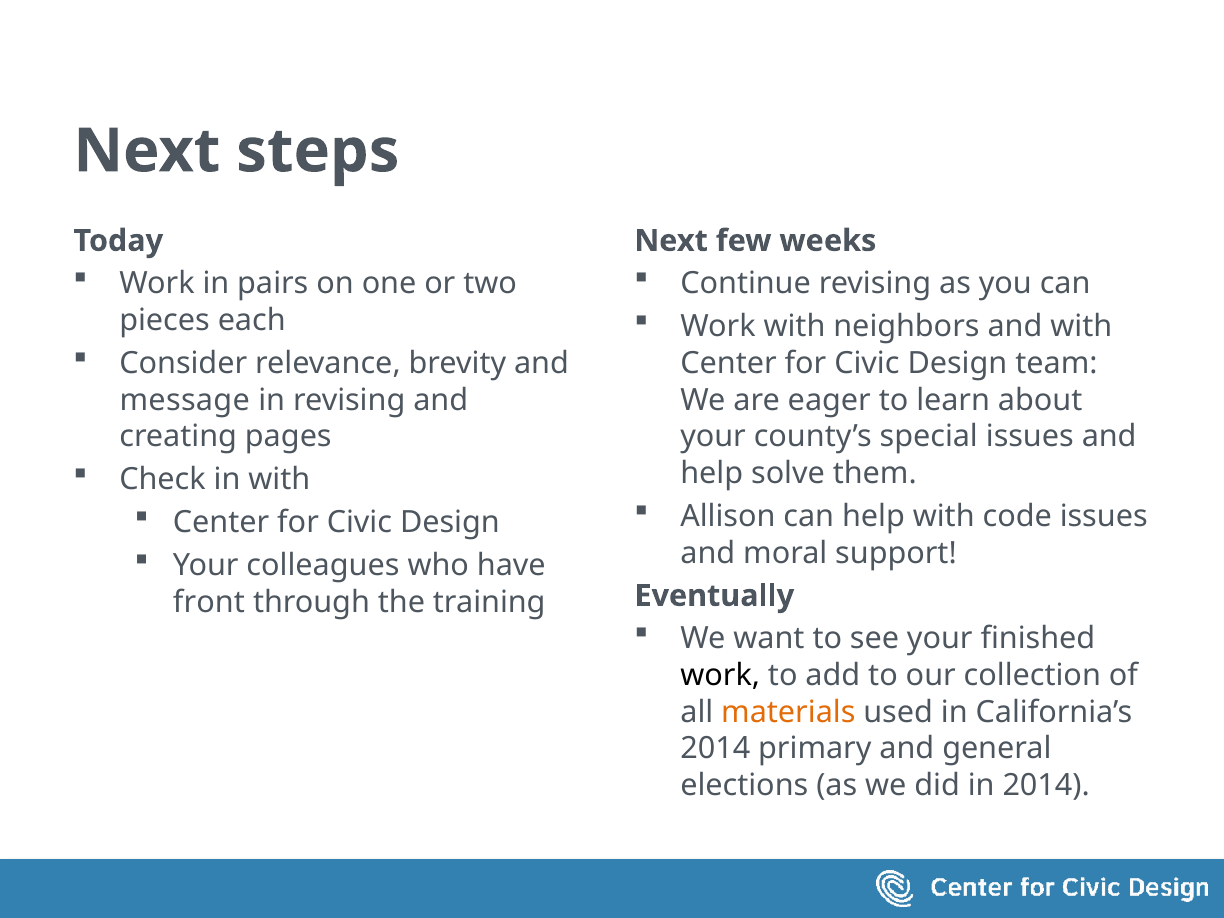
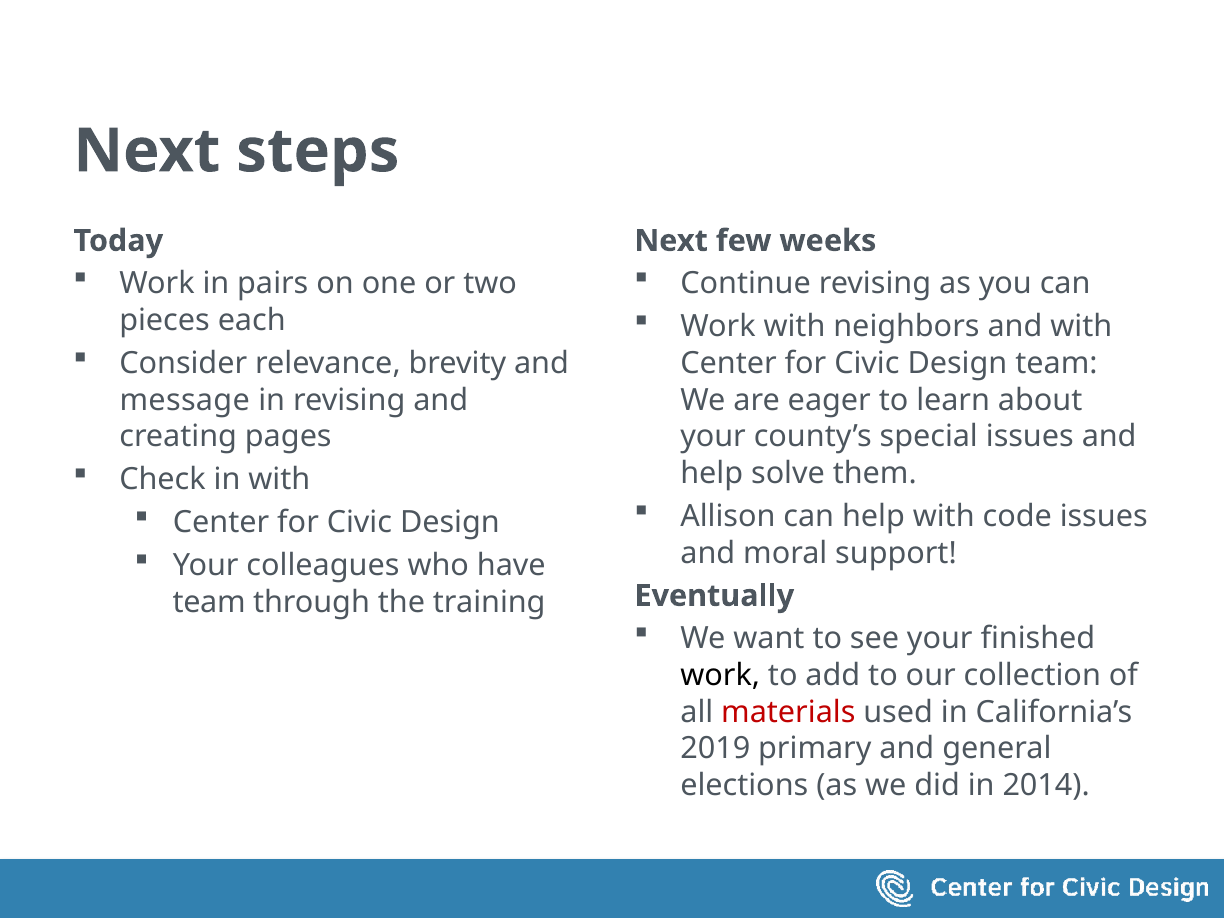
front: front -> team (209, 602)
materials colour: orange -> red (788, 712)
2014: 2014 -> 2019 (715, 749)
